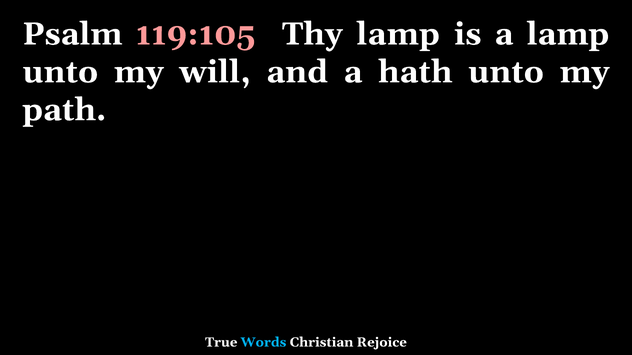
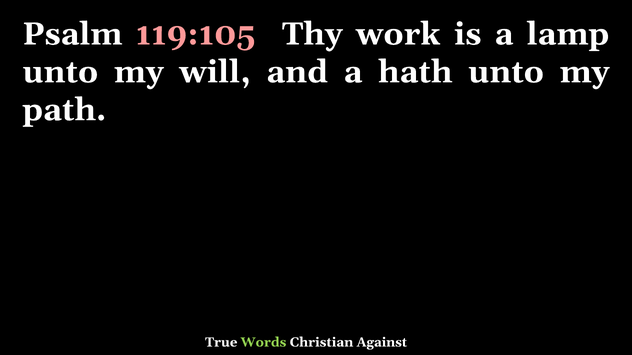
Thy lamp: lamp -> work (398, 34)
Words colour: light blue -> light green (264, 343)
Rejoice: Rejoice -> Against (382, 343)
